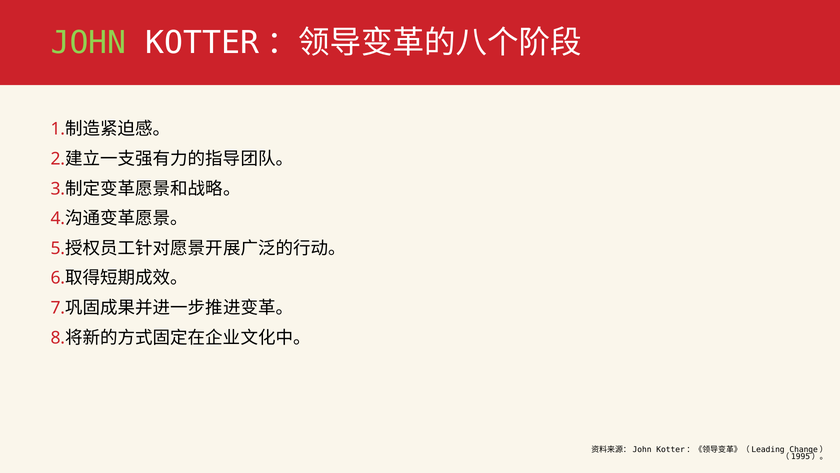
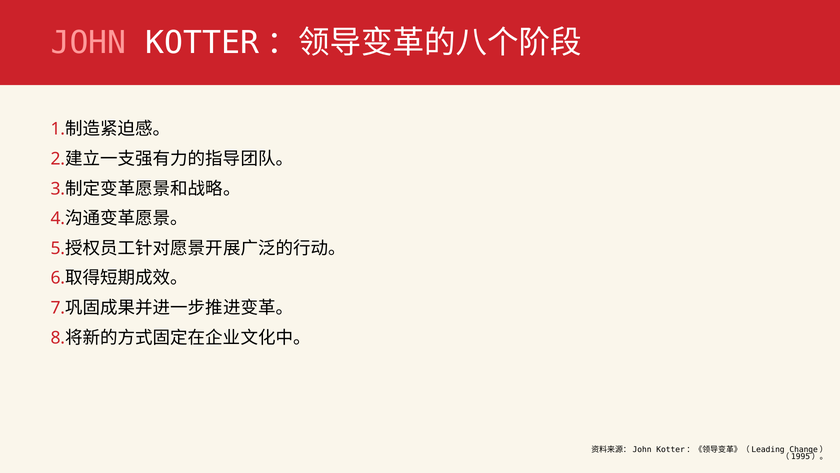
JOHN colour: light green -> pink (89, 43)
